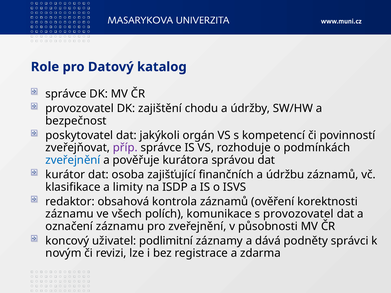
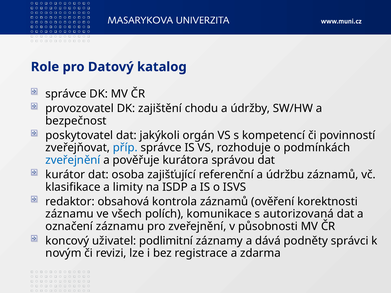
příp colour: purple -> blue (125, 148)
finančních: finančních -> referenční (226, 175)
s provozovatel: provozovatel -> autorizovaná (298, 214)
